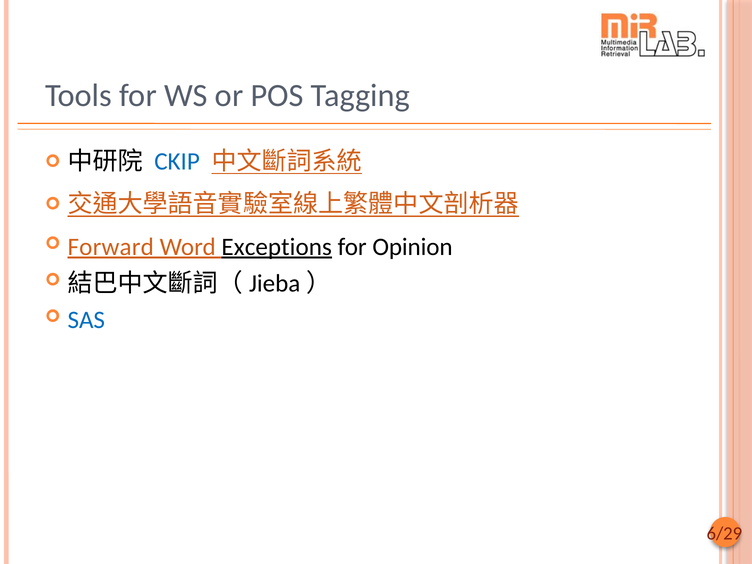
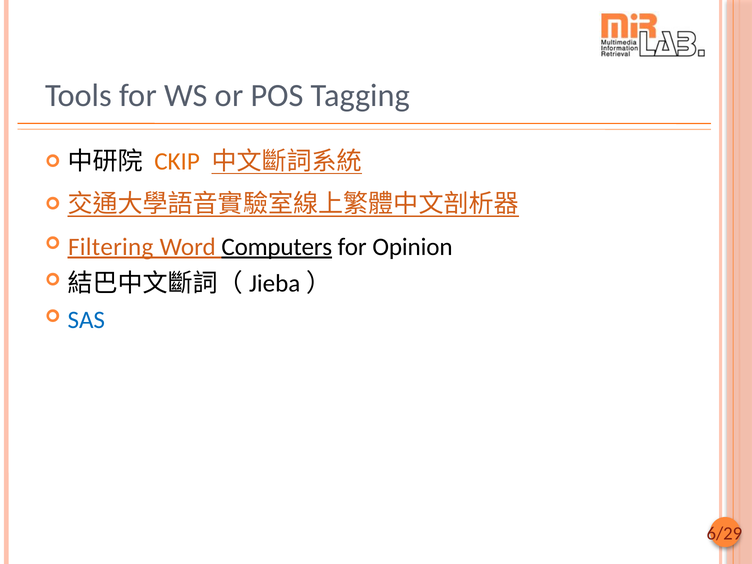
CKIP colour: blue -> orange (177, 161)
Forward: Forward -> Filtering (111, 247)
Exceptions: Exceptions -> Computers (277, 247)
